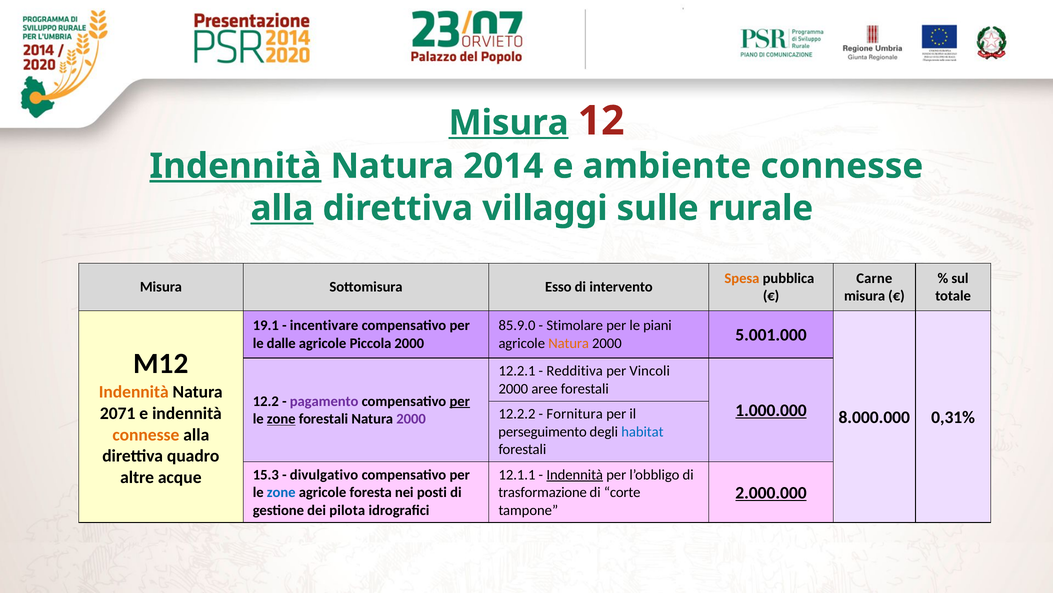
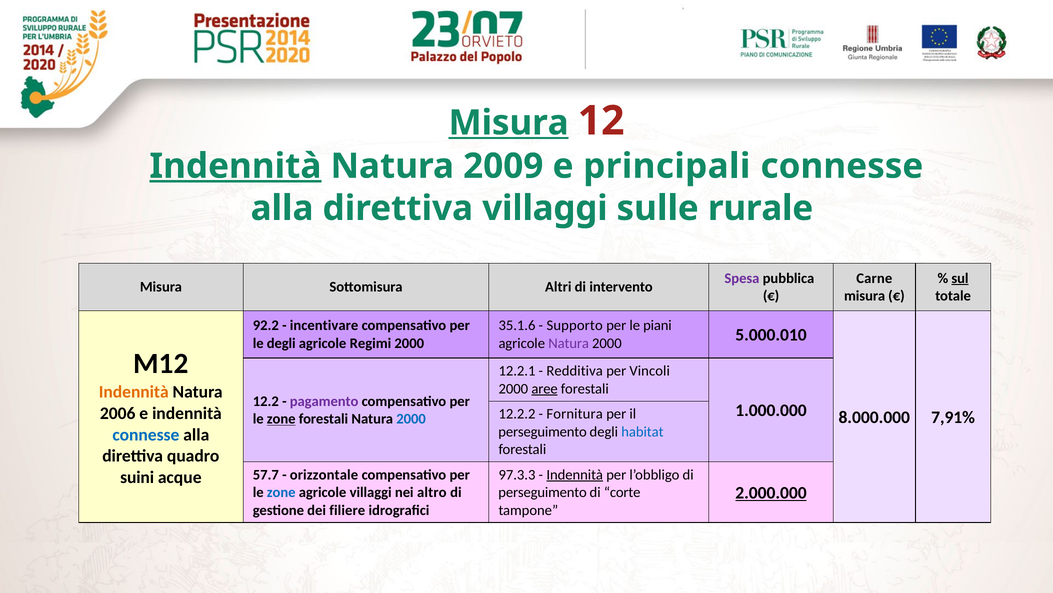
2014: 2014 -> 2009 (503, 166)
ambiente: ambiente -> principali (667, 166)
alla underline: present -> none (282, 208)
Spesa colour: orange -> purple (742, 278)
sul underline: none -> present (960, 278)
Esso: Esso -> Altri (558, 287)
19.1: 19.1 -> 92.2 (266, 325)
85.9.0: 85.9.0 -> 35.1.6 (517, 325)
Stimolare: Stimolare -> Supporto (575, 325)
le dalle: dalle -> degli (281, 343)
Piccola: Piccola -> Regimi (370, 343)
Natura colour: orange -> purple (569, 343)
5.001.000: 5.001.000 -> 5.000.010 (771, 335)
aree underline: none -> present (545, 388)
per underline: present -> none (460, 401)
1.000.000 underline: present -> none (771, 410)
2071: 2071 -> 2006 (118, 413)
0,31%: 0,31% -> 7,91% (953, 417)
2000 colour: purple -> blue (411, 418)
connesse colour: orange -> blue (146, 434)
15.3: 15.3 -> 57.7 (266, 474)
divulgativo: divulgativo -> orizzontale (324, 474)
12.1.1: 12.1.1 -> 97.3.3 (517, 474)
altre: altre -> suini (137, 477)
agricole foresta: foresta -> villaggi (371, 492)
posti: posti -> altro (432, 492)
trasformazione: trasformazione -> perseguimento (543, 492)
pilota: pilota -> filiere (347, 510)
